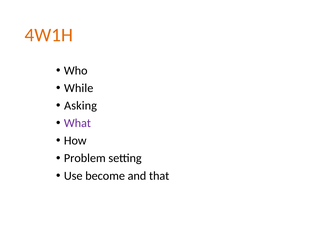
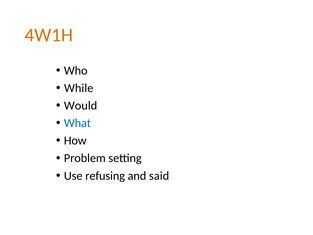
Asking: Asking -> Would (81, 106)
What colour: purple -> blue (77, 123)
become: become -> refusing (105, 176)
that: that -> said (159, 176)
